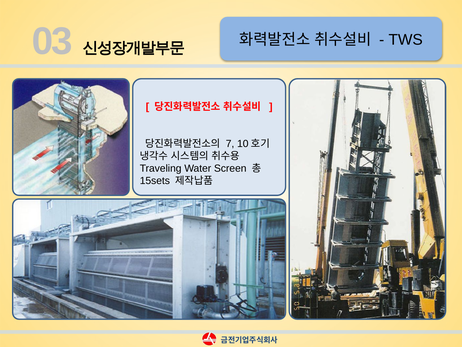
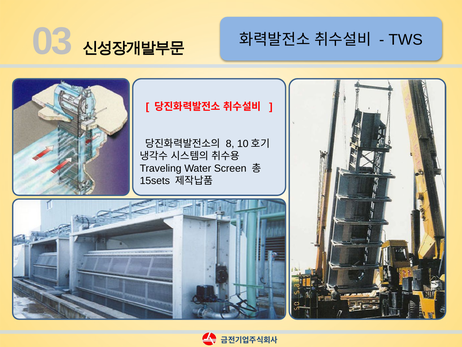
7: 7 -> 8 (230, 144)
